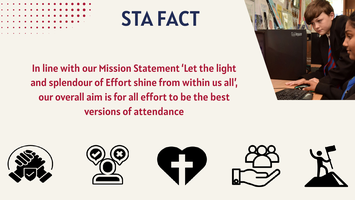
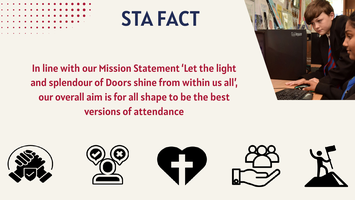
of Effort: Effort -> Doors (119, 83)
all effort: effort -> shape (154, 97)
